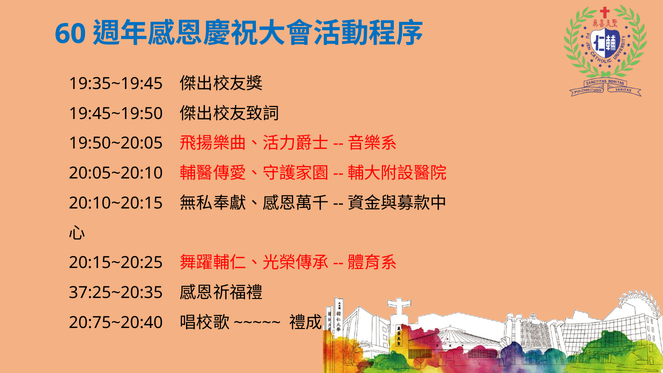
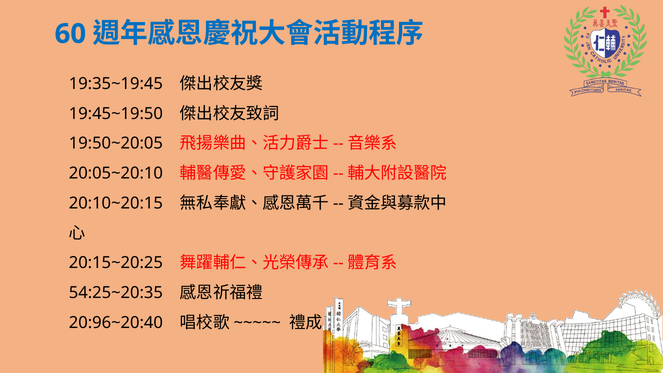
37:25~20:35: 37:25~20:35 -> 54:25~20:35 (116, 293)
20:75~20:40: 20:75~20:40 -> 20:96~20:40 (116, 322)
